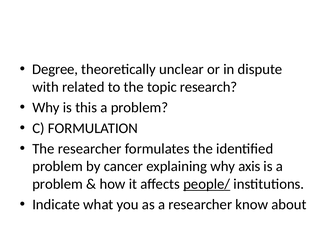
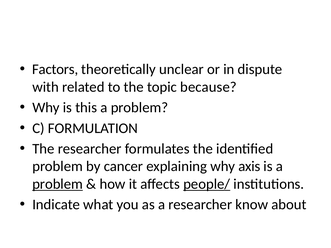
Degree: Degree -> Factors (55, 69)
research: research -> because (208, 87)
problem underline: none -> present (58, 184)
